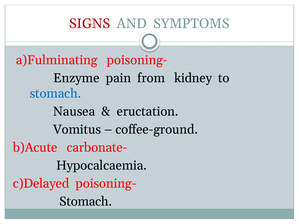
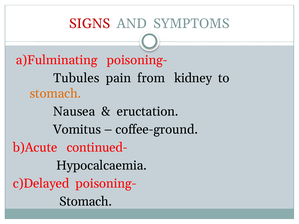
Enzyme: Enzyme -> Tubules (76, 78)
stomach colour: blue -> orange (55, 94)
carbonate-: carbonate- -> continued- (97, 148)
